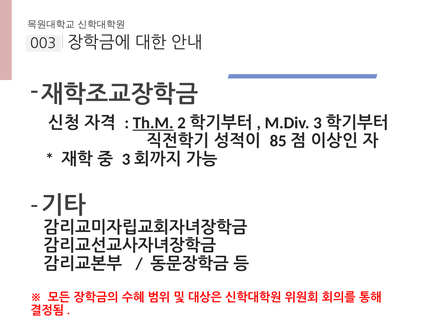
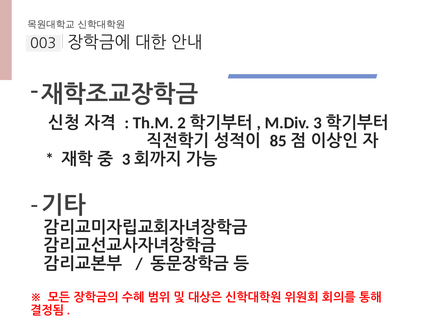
Th.M underline: present -> none (153, 123)
